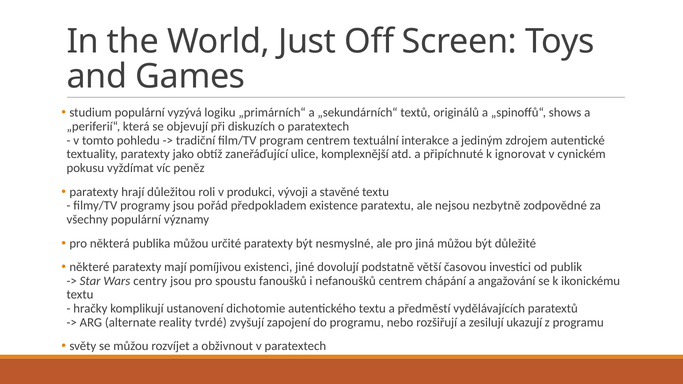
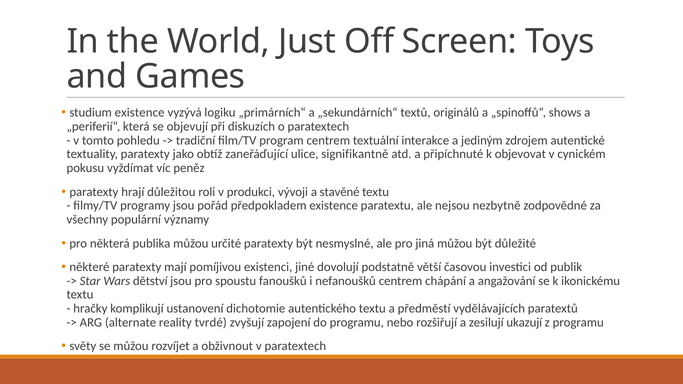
studium populární: populární -> existence (140, 113)
komplexnější: komplexnější -> signifikantně (355, 154)
ignorovat: ignorovat -> objevovat (520, 154)
centry: centry -> dětství (150, 281)
